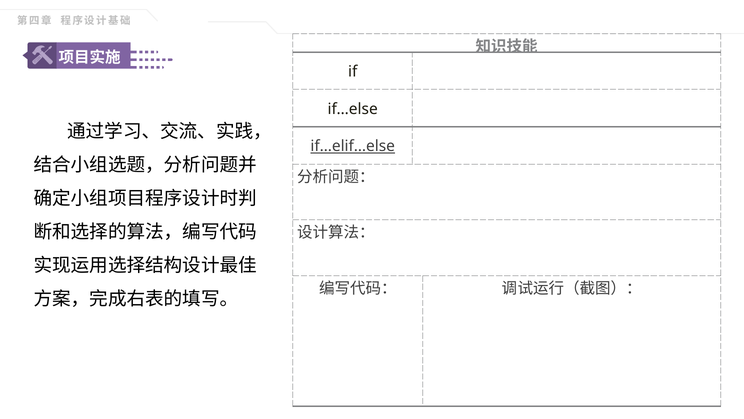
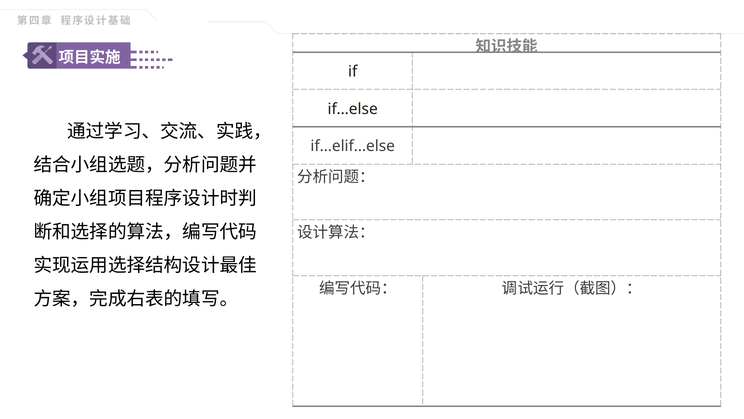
if…elif…else underline: present -> none (353, 146)
